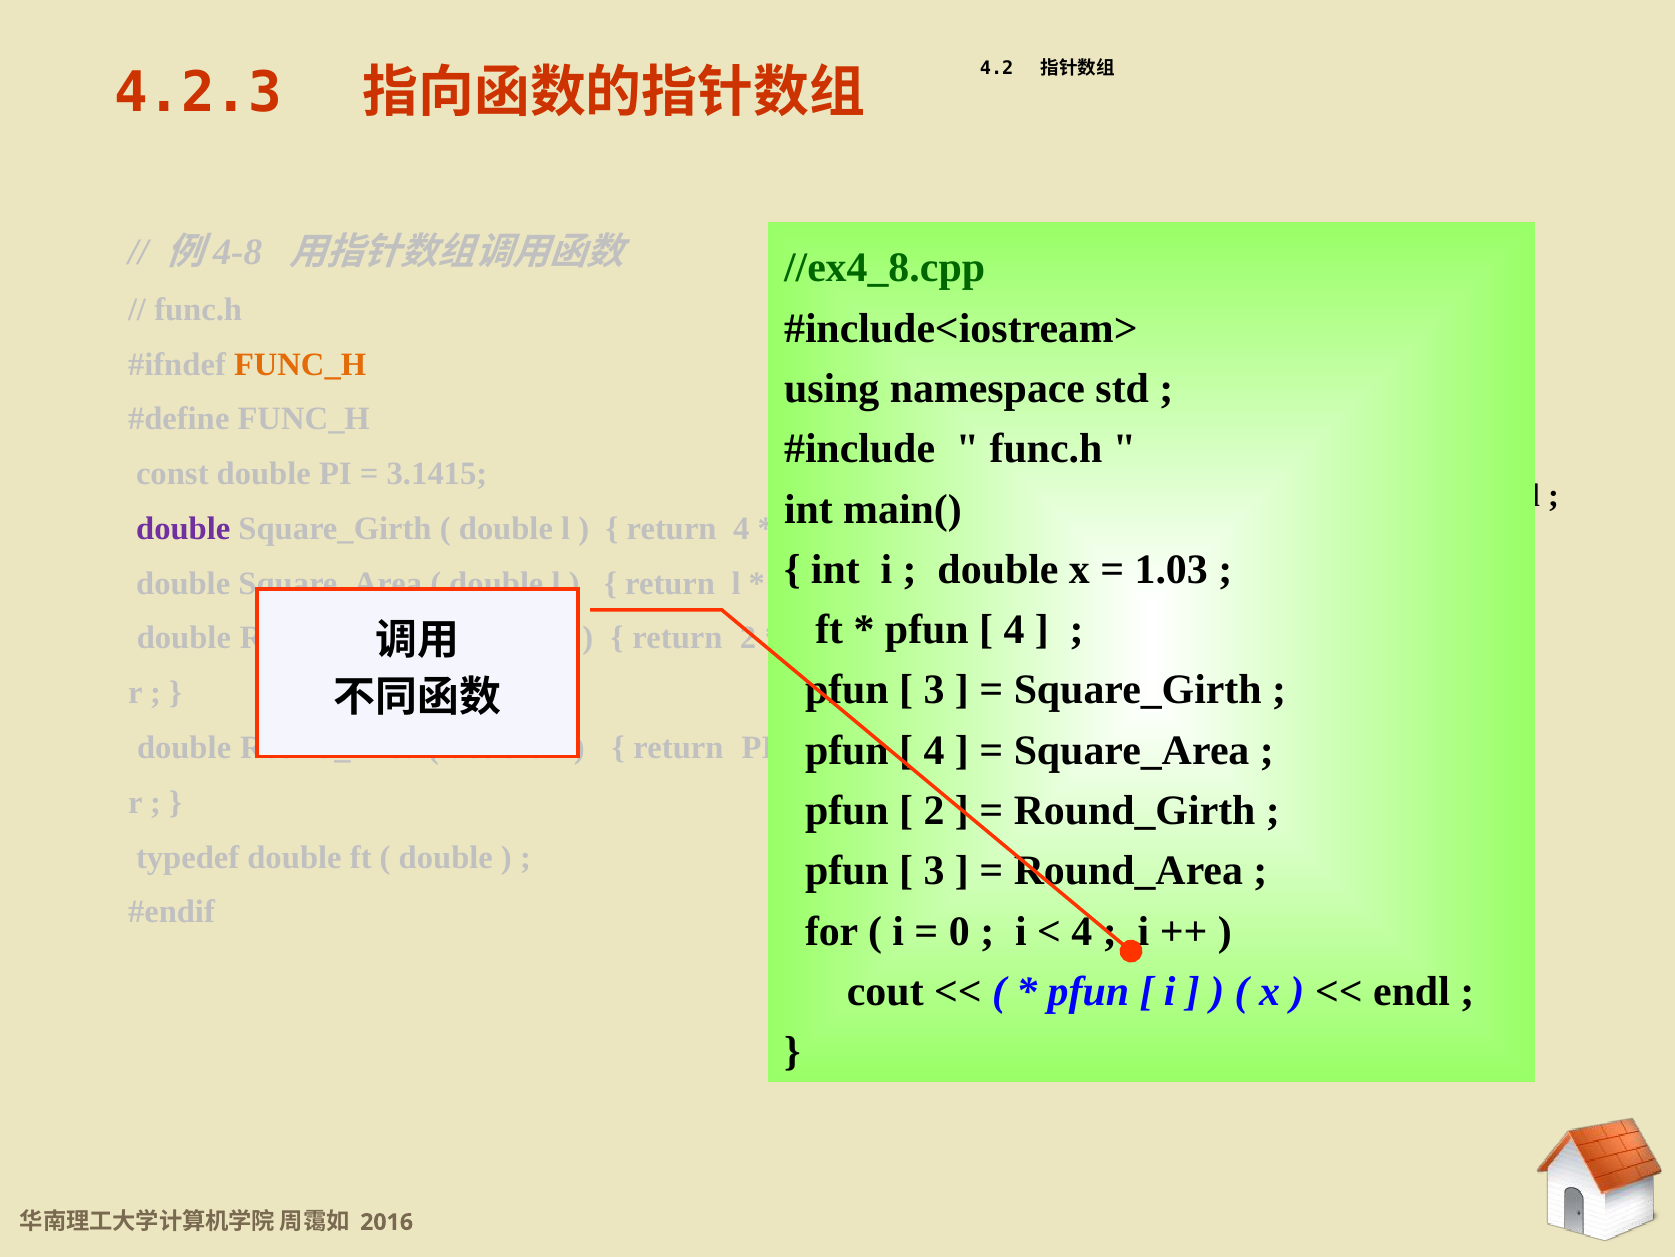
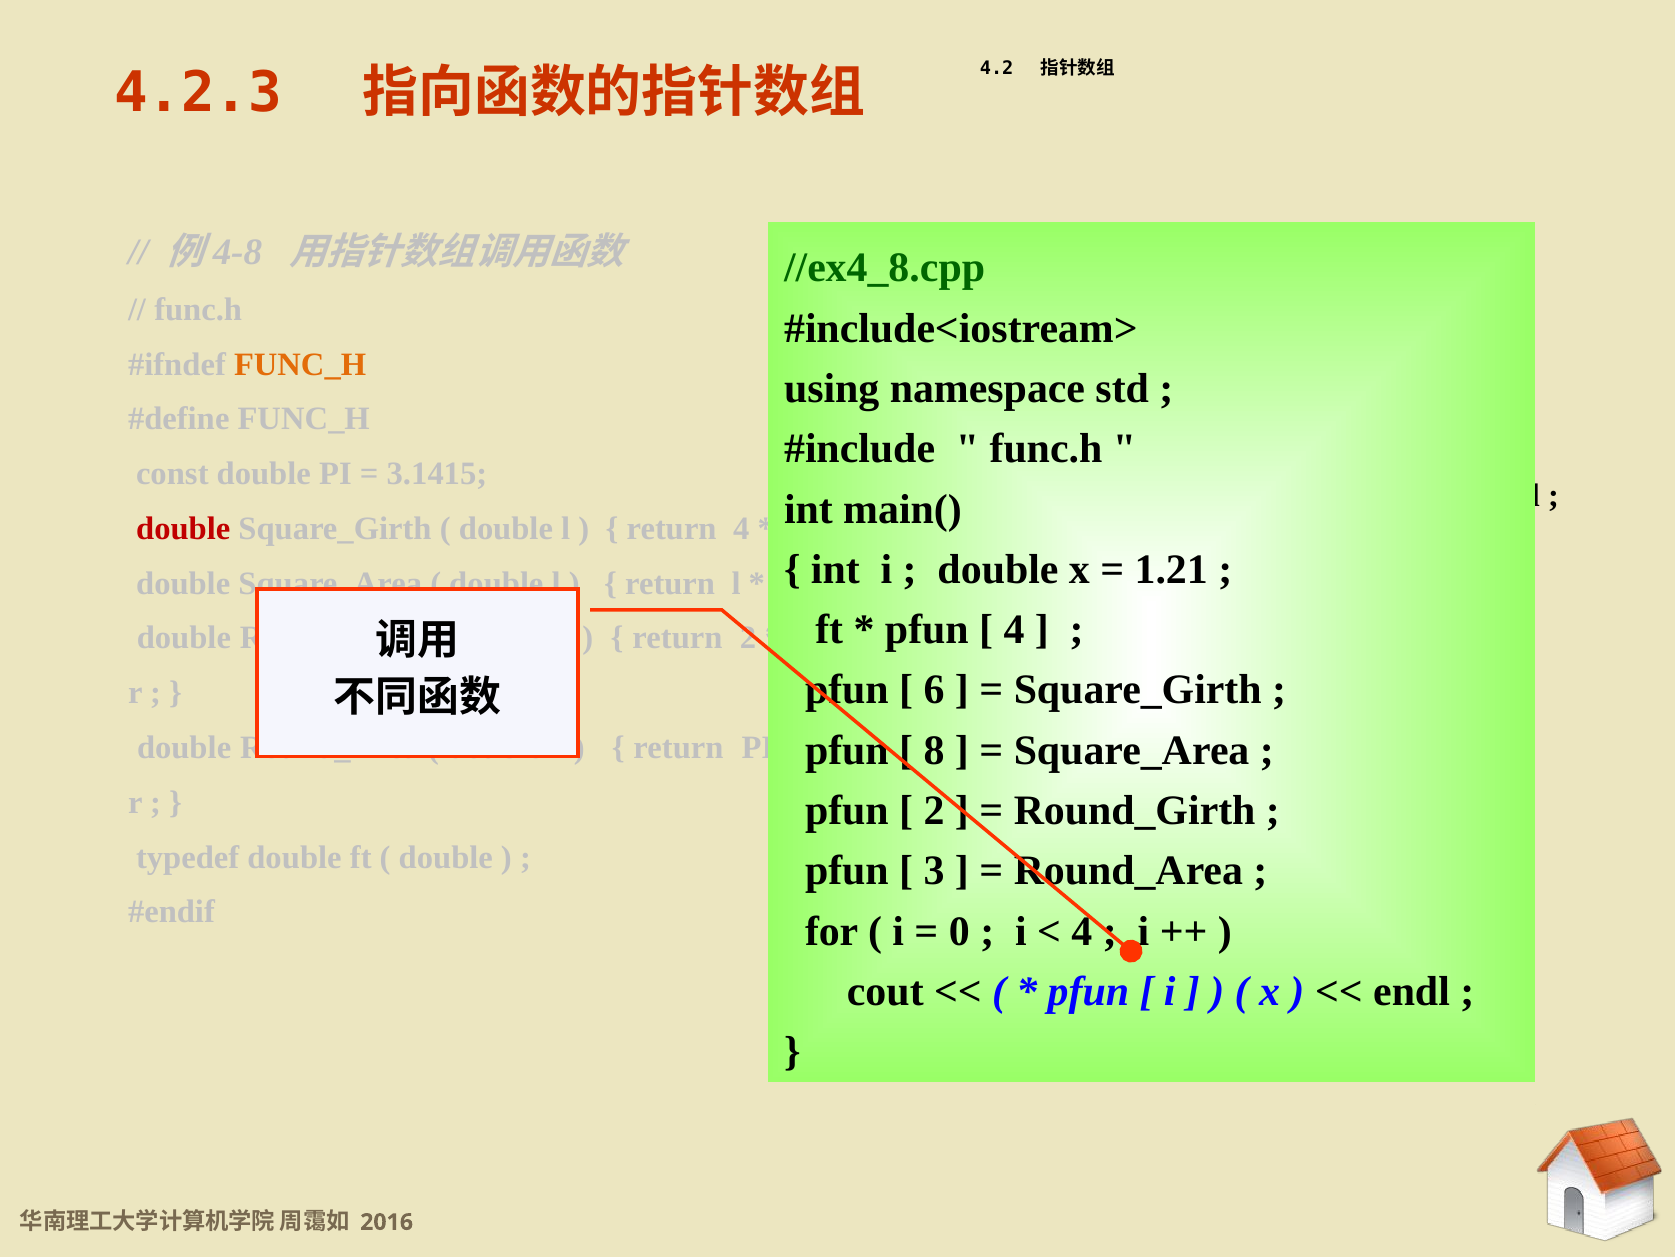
double colour: purple -> red (183, 528)
1.03: 1.03 -> 1.21 (1171, 569)
3: 3 -> 6 (934, 690)
4: 4 -> 8 (934, 750)
